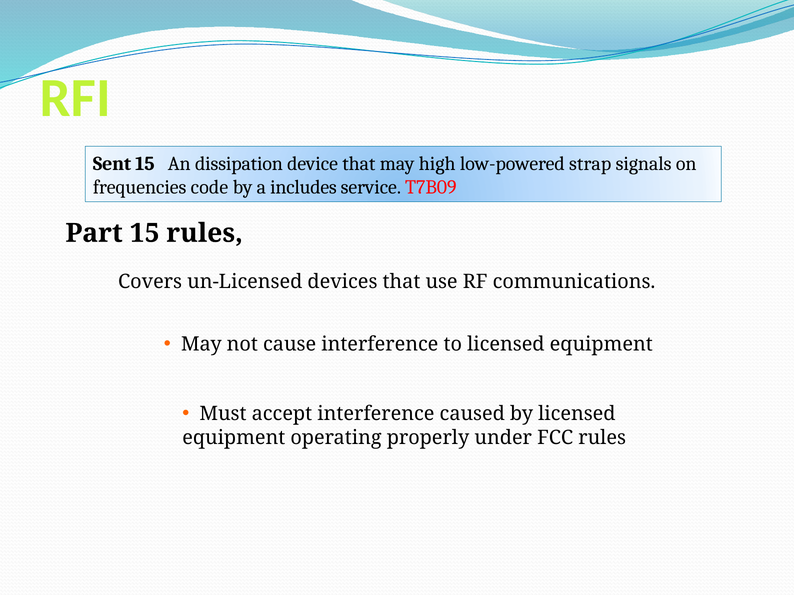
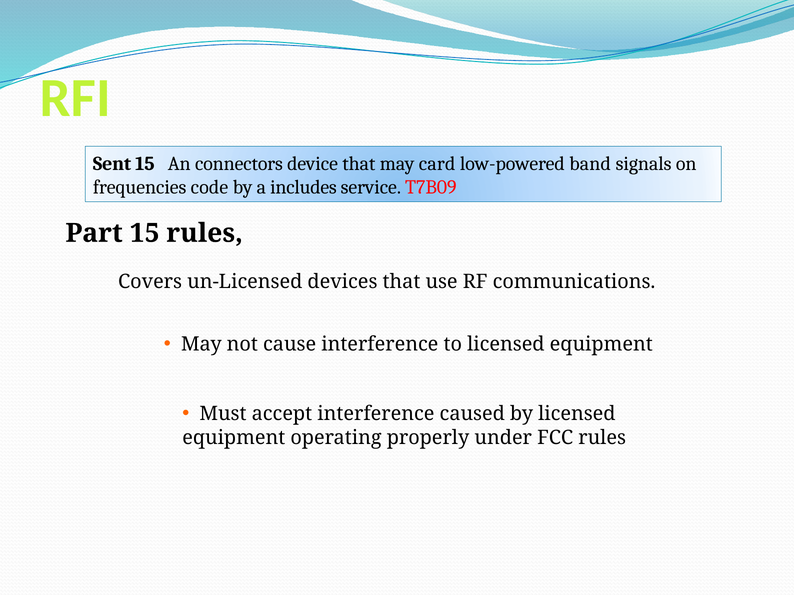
dissipation: dissipation -> connectors (239, 164)
high: high -> card (437, 164)
strap: strap -> band (590, 164)
